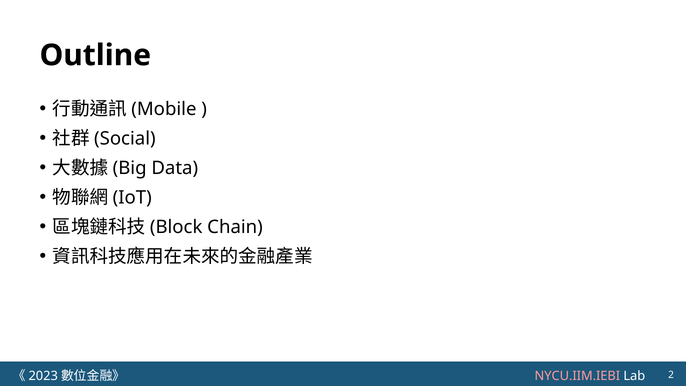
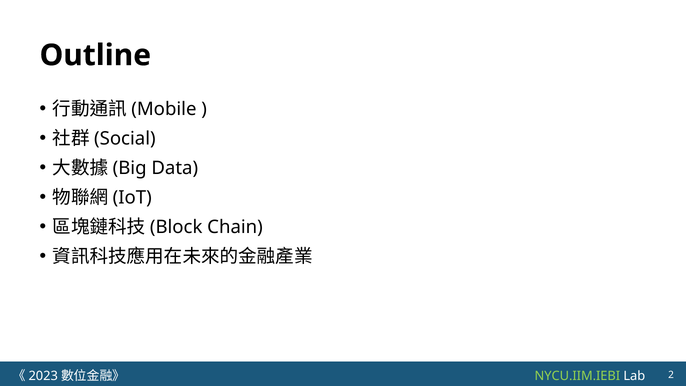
NYCU.IIM.IEBI colour: pink -> light green (577, 376)
